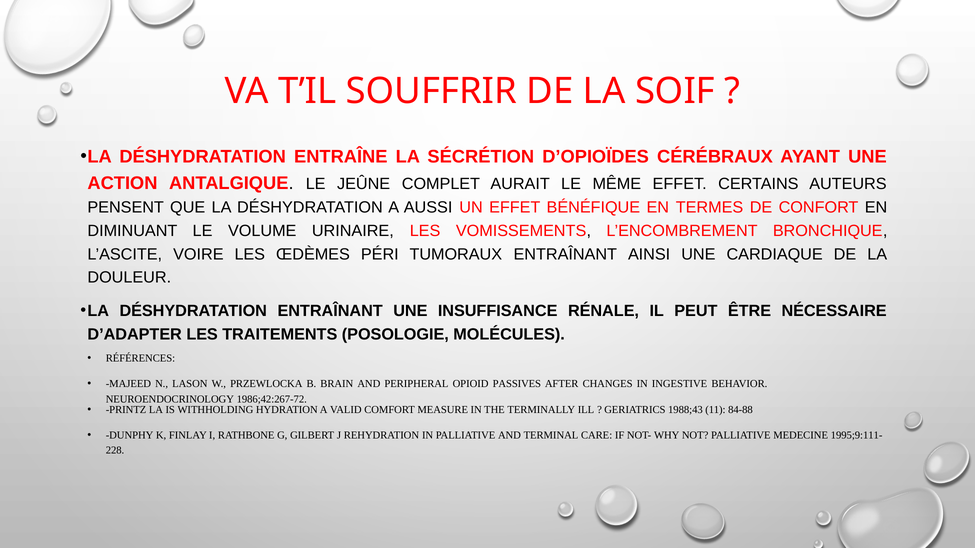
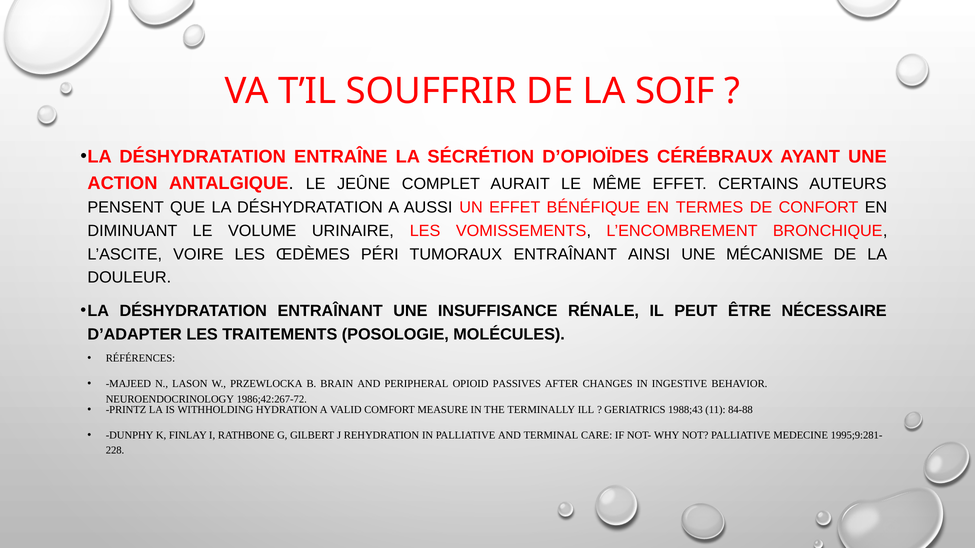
CARDIAQUE: CARDIAQUE -> MÉCANISME (775, 254)
1995;9:111-: 1995;9:111- -> 1995;9:281- (857, 435)
